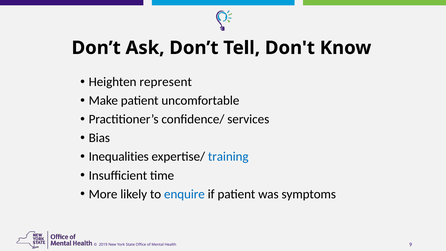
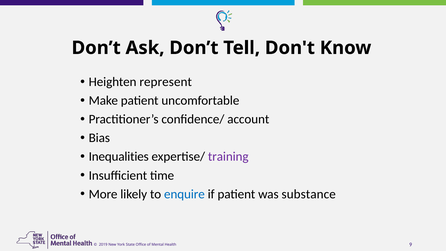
services: services -> account (248, 119)
training colour: blue -> purple (228, 157)
symptoms: symptoms -> substance (309, 194)
